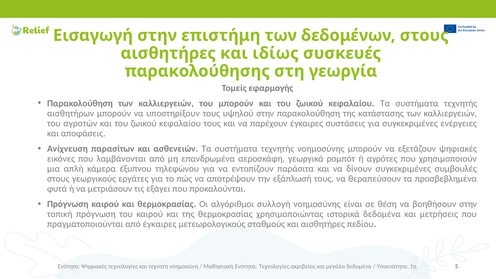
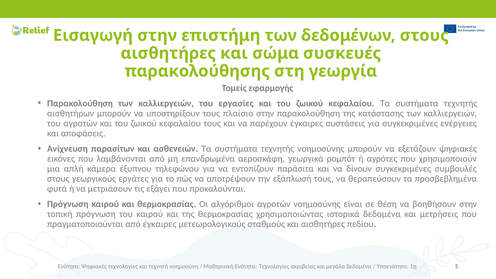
ιδίως: ιδίως -> σώμα (276, 53)
του μπορούν: μπορούν -> εργασίες (236, 103)
υψηλού: υψηλού -> πλαίσιο (238, 113)
αλγόριθμοι συλλογή: συλλογή -> αγροτών (274, 204)
